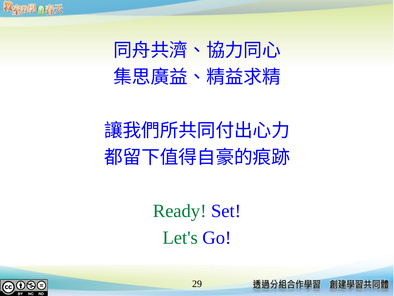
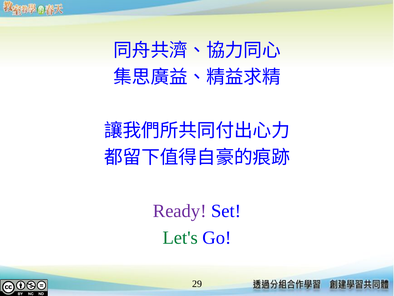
Ready colour: green -> purple (180, 211)
